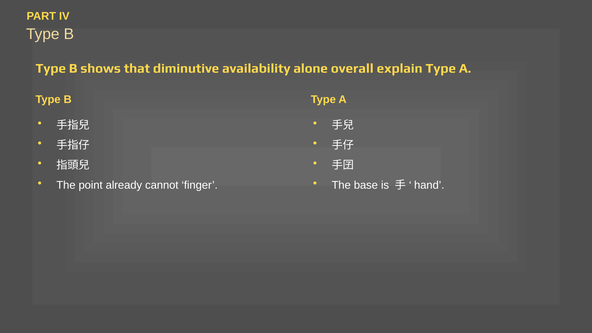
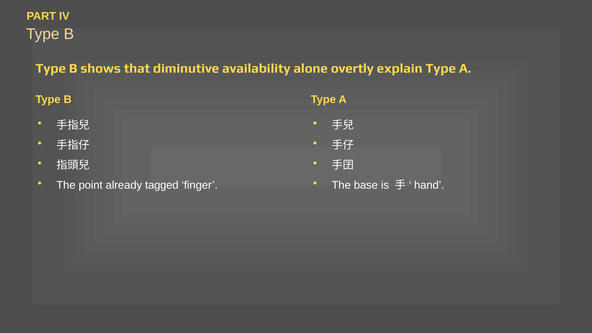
overall: overall -> overtly (352, 69)
cannot: cannot -> tagged (162, 185)
